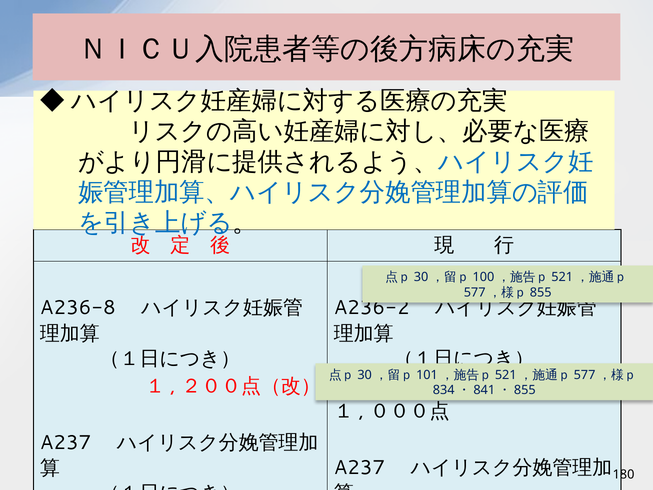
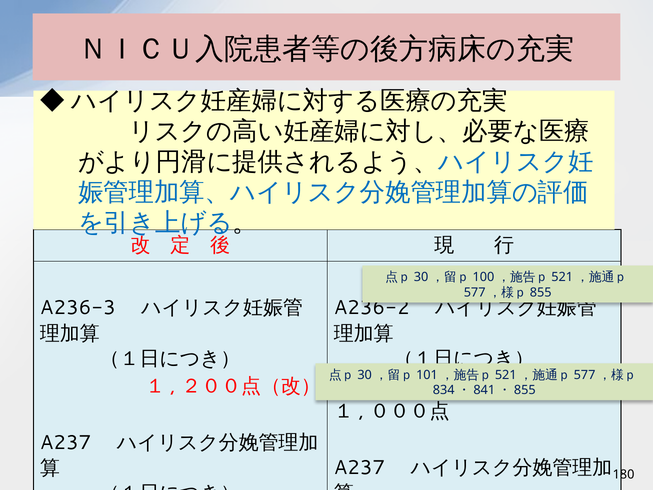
A236-8: A236-8 -> A236-3 (78, 308)
